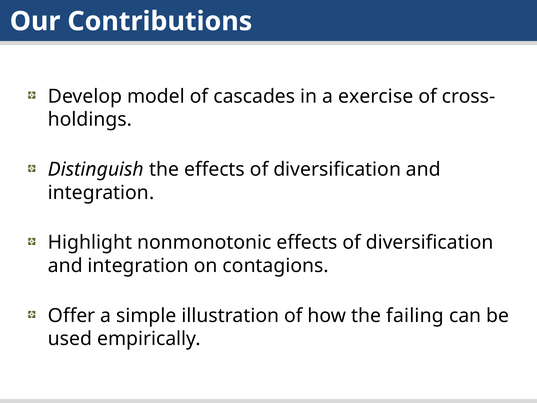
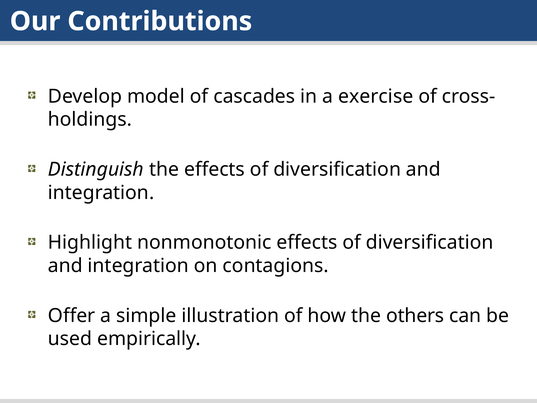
failing: failing -> others (415, 315)
